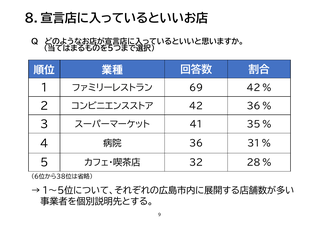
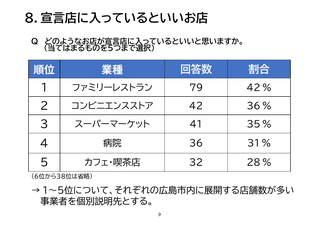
69: 69 -> 79 (196, 88)
